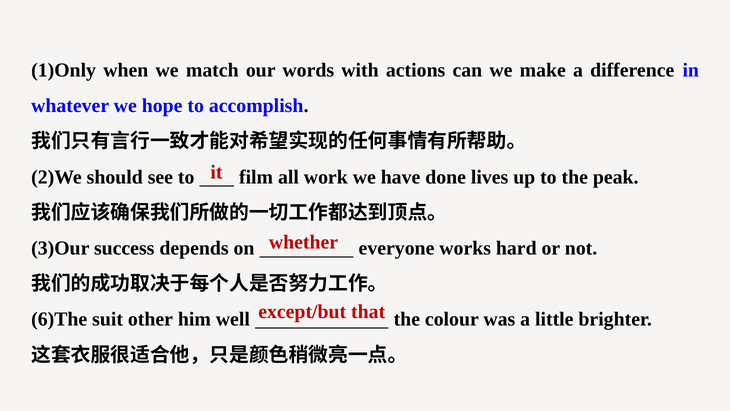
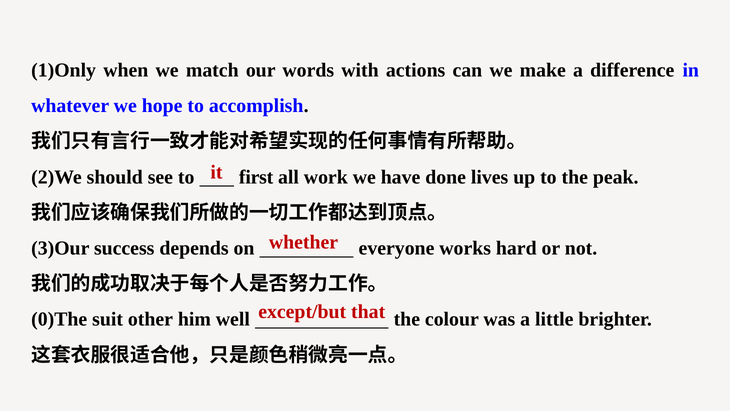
film: film -> first (256, 177)
6)The: 6)The -> 0)The (59, 319)
